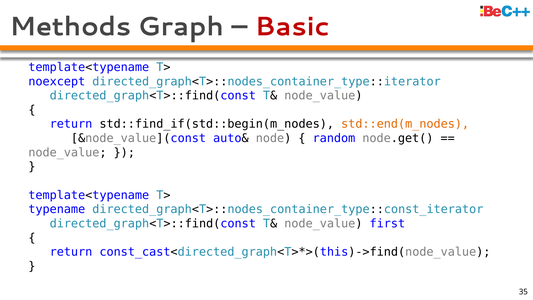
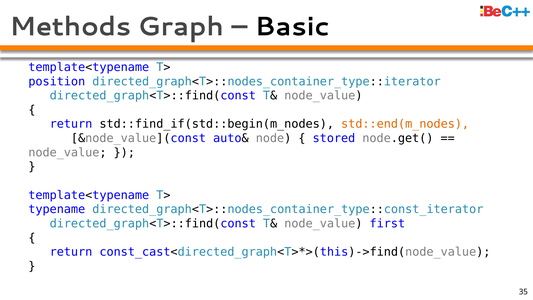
Basic colour: red -> black (292, 27)
noexcept: noexcept -> position (57, 81)
random: random -> stored (334, 138)
